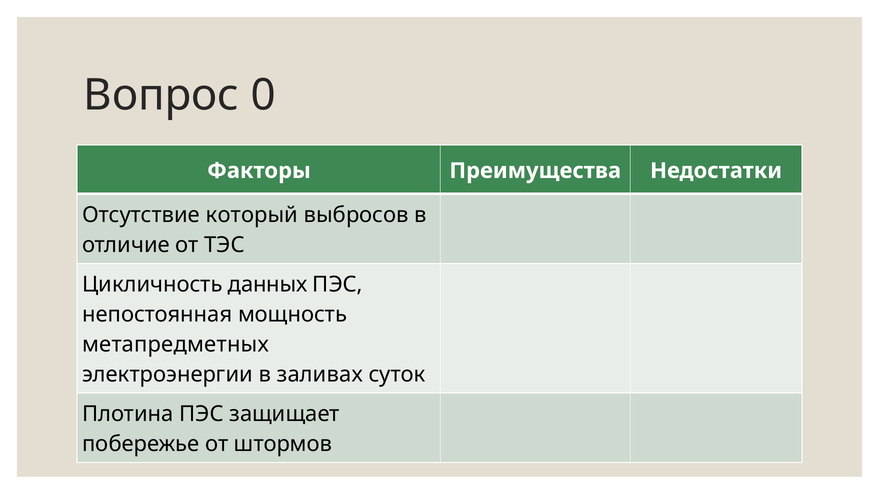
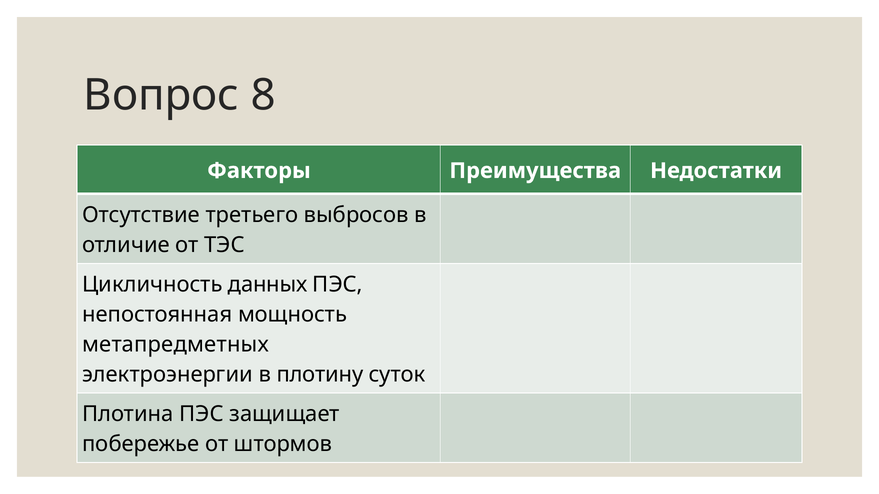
0: 0 -> 8 (263, 95)
который: который -> третьего (252, 215)
заливах: заливах -> плотину (320, 375)
